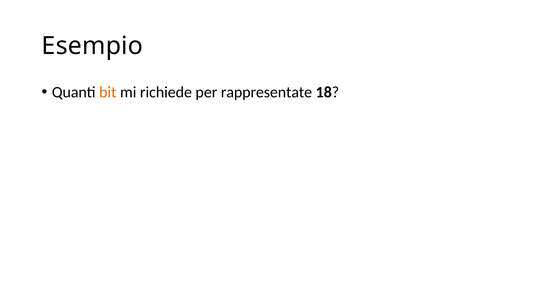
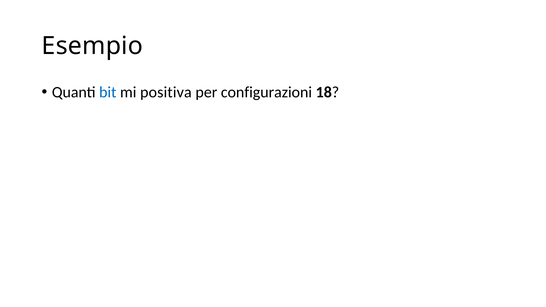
bit colour: orange -> blue (108, 92)
richiede: richiede -> positiva (166, 92)
rappresentate: rappresentate -> configurazioni (266, 92)
